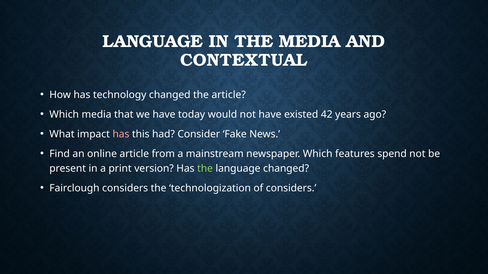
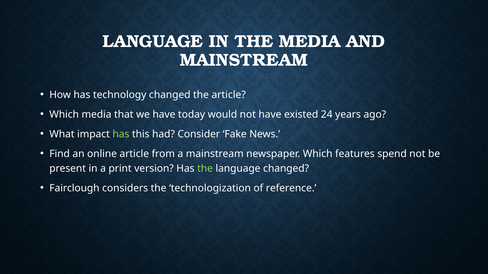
CONTEXTUAL: CONTEXTUAL -> MAINSTREAM (244, 60)
42: 42 -> 24 (327, 115)
has colour: pink -> light green (121, 134)
of considers: considers -> reference (291, 189)
